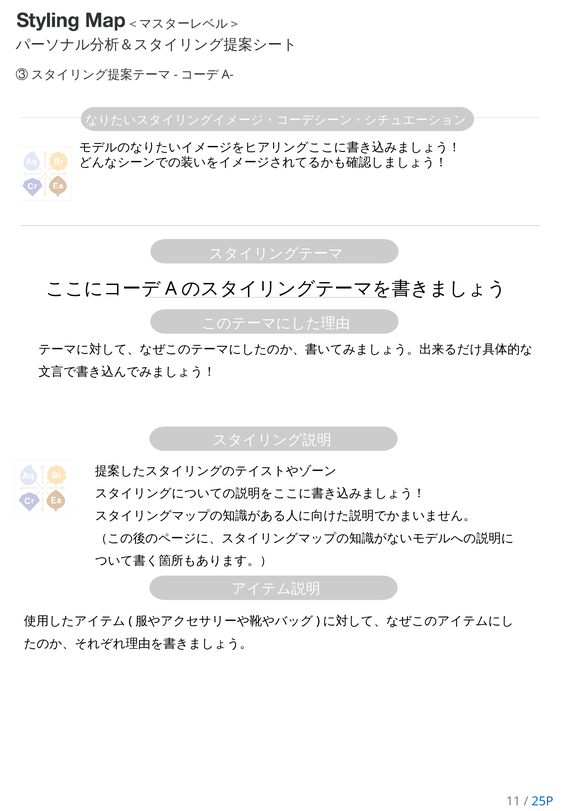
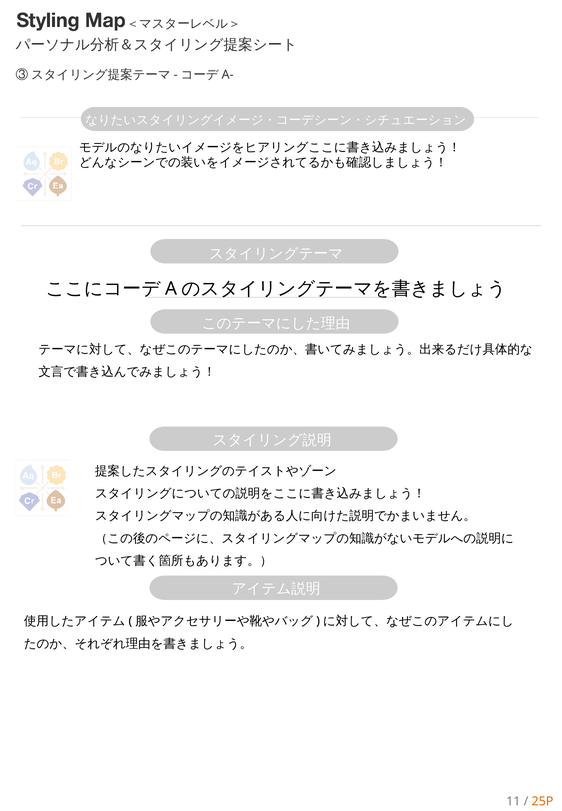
25P colour: blue -> orange (542, 802)
